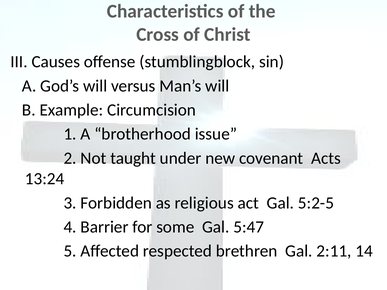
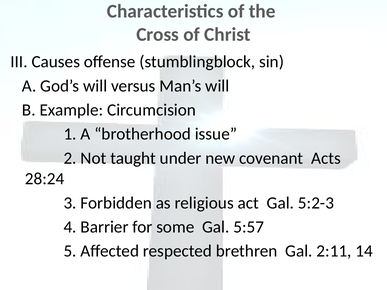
13:24: 13:24 -> 28:24 (45, 179)
5:2-5: 5:2-5 -> 5:2-3 (316, 203)
5:47: 5:47 -> 5:57 (249, 227)
